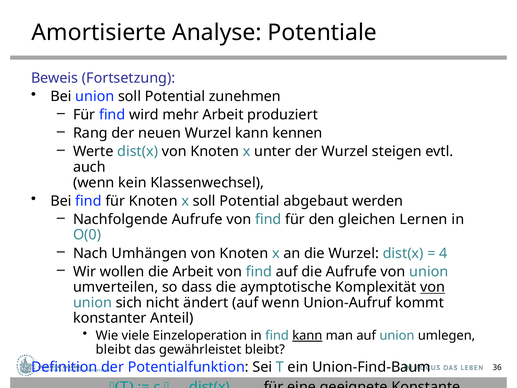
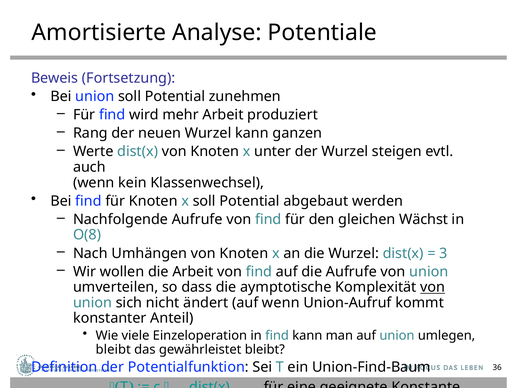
kennen: kennen -> ganzen (297, 133)
Lernen: Lernen -> Wächst (424, 219)
O(0: O(0 -> O(8 (87, 235)
4: 4 -> 3 (443, 253)
kann underline: present -> none (307, 335)
